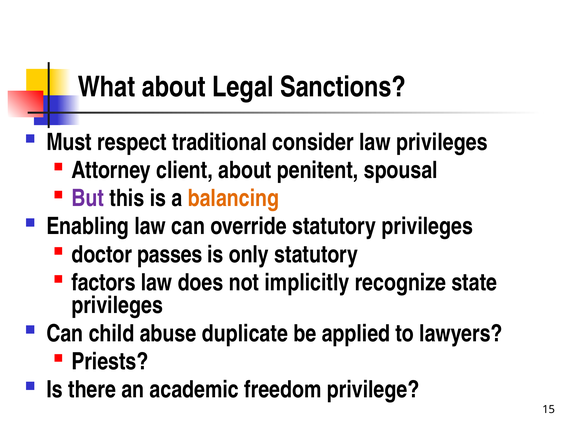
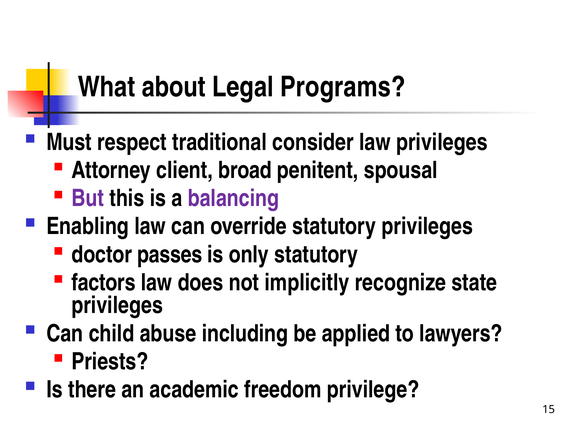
Sanctions: Sanctions -> Programs (343, 87)
client about: about -> broad (245, 170)
balancing colour: orange -> purple (233, 198)
duplicate: duplicate -> including (245, 333)
